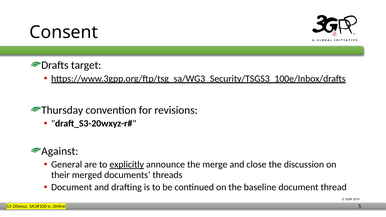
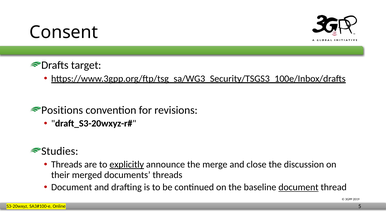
Thursday: Thursday -> Positions (62, 110)
Against: Against -> Studies (60, 151)
General: General -> Threads (67, 165)
document underline: none -> present (298, 187)
